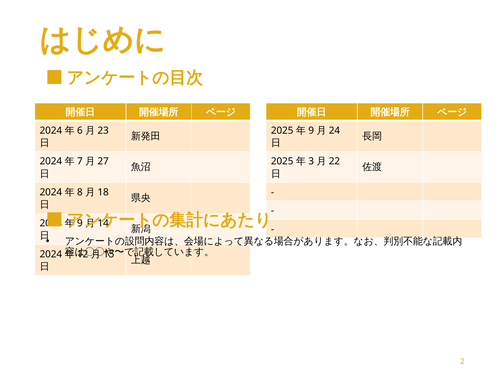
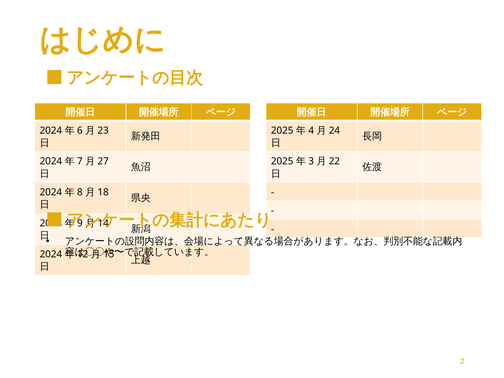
9: 9 -> 4 (311, 130)
